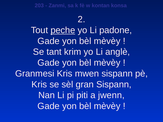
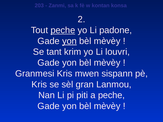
yon underline: none -> present (69, 41)
anglè: anglè -> louvri (118, 52)
gran Sispann: Sispann -> Lanmou (114, 85)
a jwenn: jwenn -> peche (111, 95)
